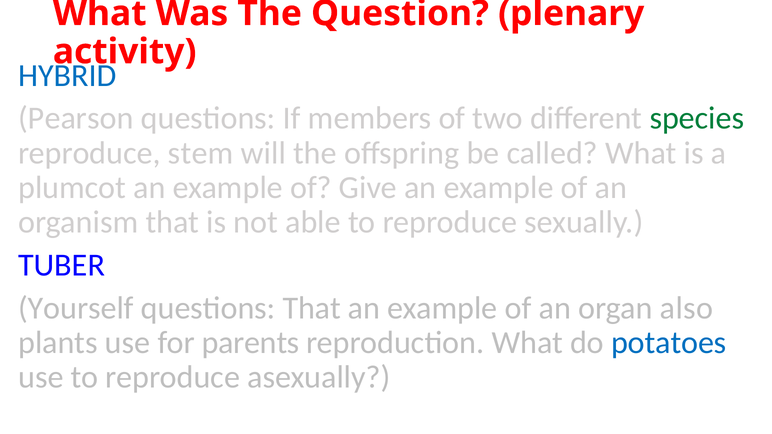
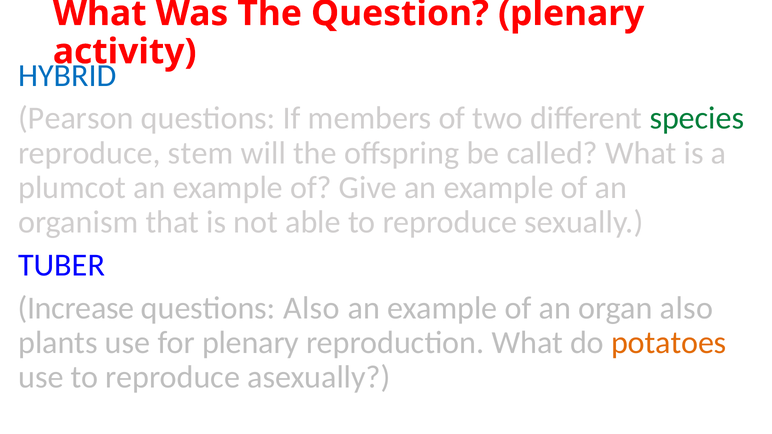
Yourself: Yourself -> Increase (76, 308)
questions That: That -> Also (311, 308)
for parents: parents -> plenary (251, 343)
potatoes colour: blue -> orange (669, 343)
